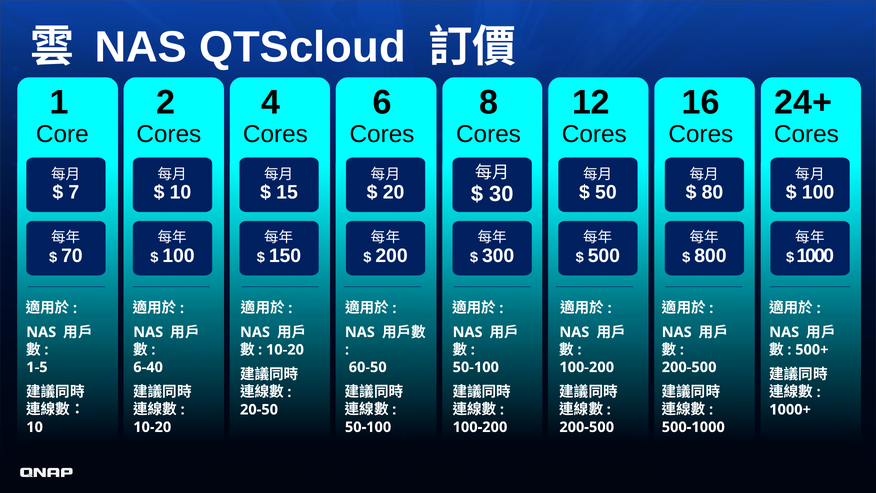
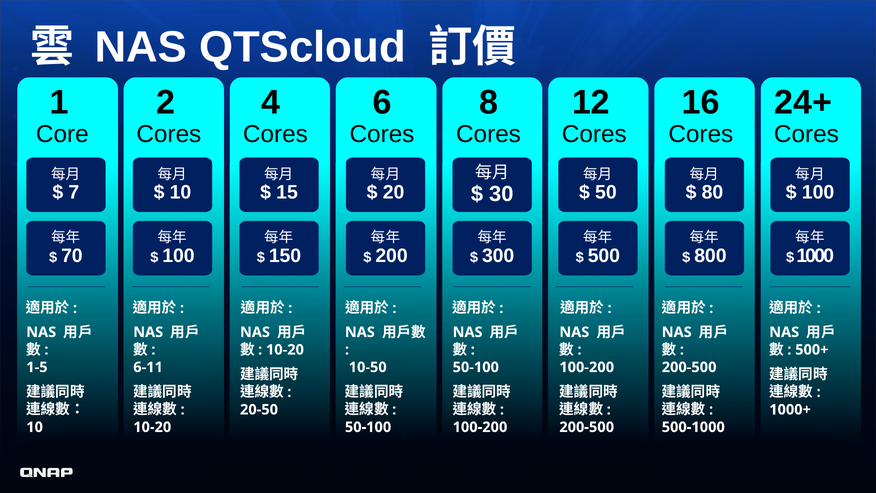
6-40: 6-40 -> 6-11 (148, 367)
60-50: 60-50 -> 10-50 (368, 367)
